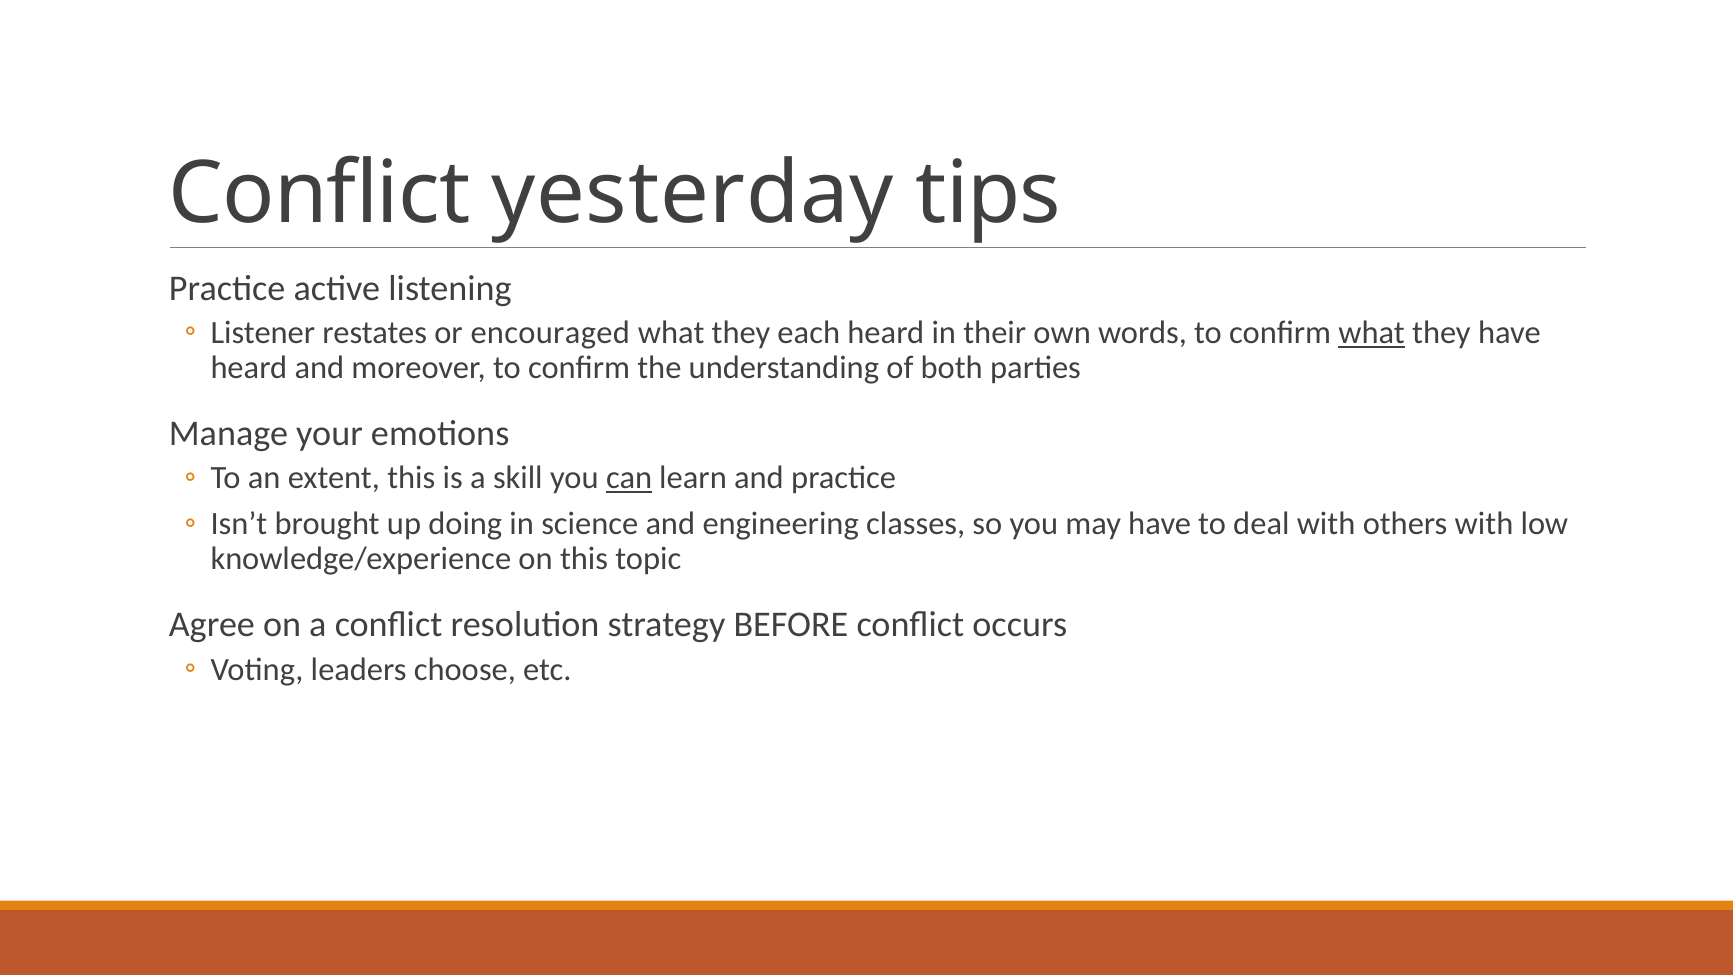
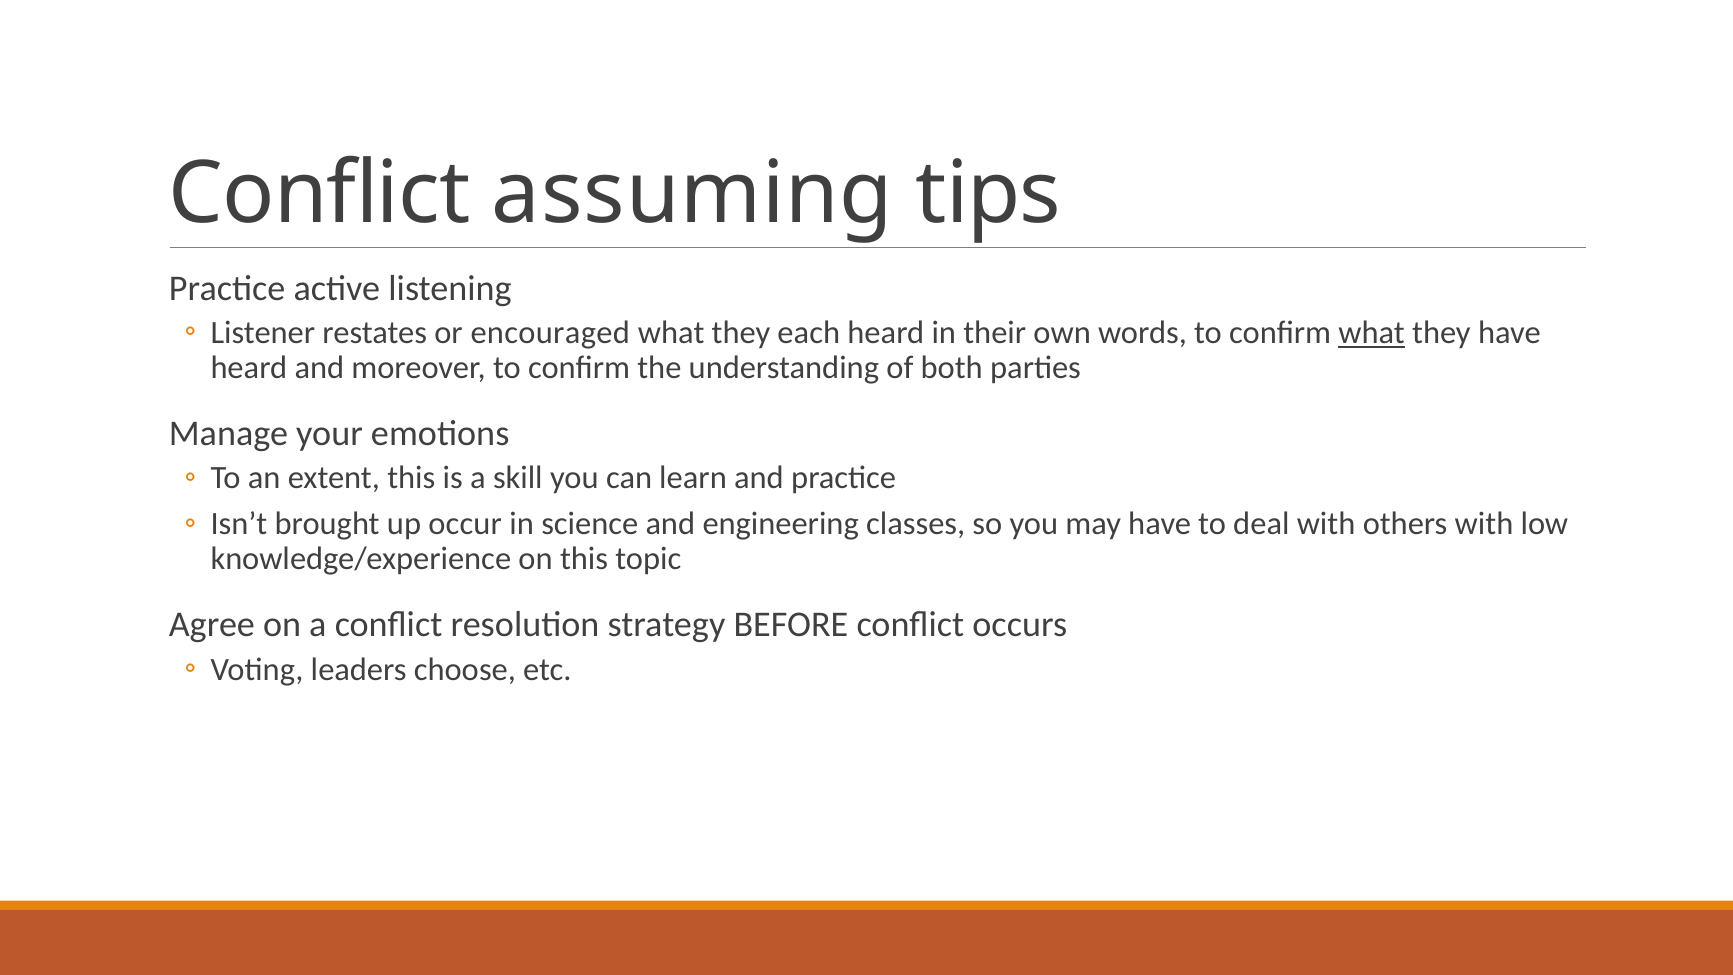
yesterday: yesterday -> assuming (693, 194)
can underline: present -> none (629, 478)
doing: doing -> occur (465, 524)
